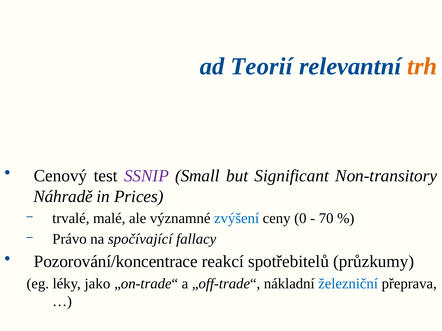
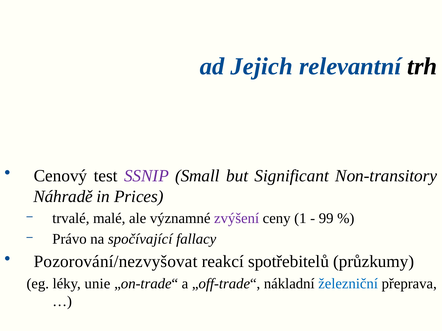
Teorií: Teorií -> Jejich (262, 67)
trh colour: orange -> black (422, 67)
zvýšení colour: blue -> purple (237, 219)
0: 0 -> 1 (300, 219)
70: 70 -> 99 (326, 219)
Pozorování/koncentrace: Pozorování/koncentrace -> Pozorování/nezvyšovat (116, 262)
jako: jako -> unie (97, 284)
